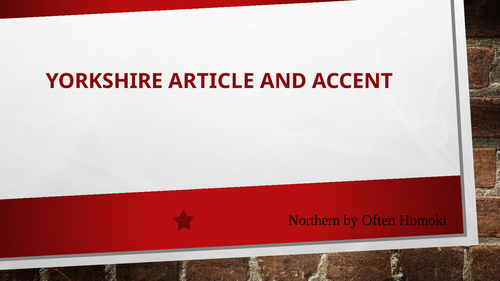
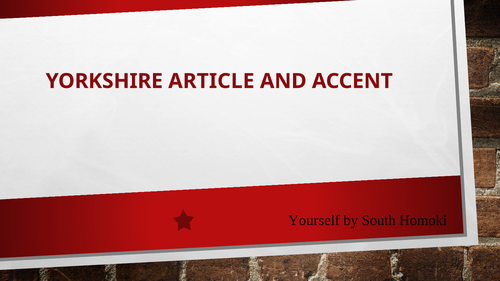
Northern: Northern -> Yourself (314, 221)
Often: Often -> South (379, 221)
